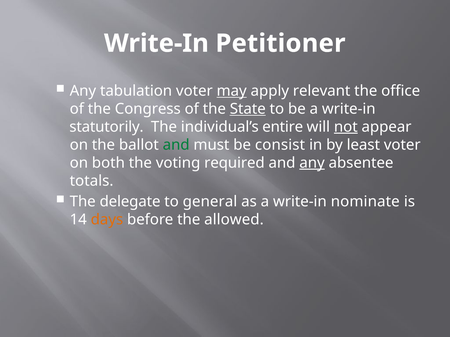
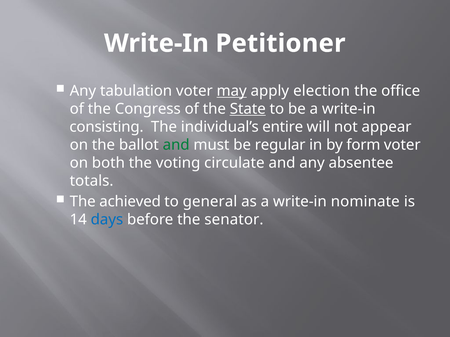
relevant: relevant -> election (322, 91)
statutorily: statutorily -> consisting (106, 127)
not underline: present -> none (346, 127)
consist: consist -> regular (280, 145)
least: least -> form (363, 145)
required: required -> circulate (234, 163)
any underline: present -> none (312, 163)
delegate: delegate -> achieved (130, 202)
days colour: orange -> blue (107, 220)
allowed: allowed -> senator (234, 220)
